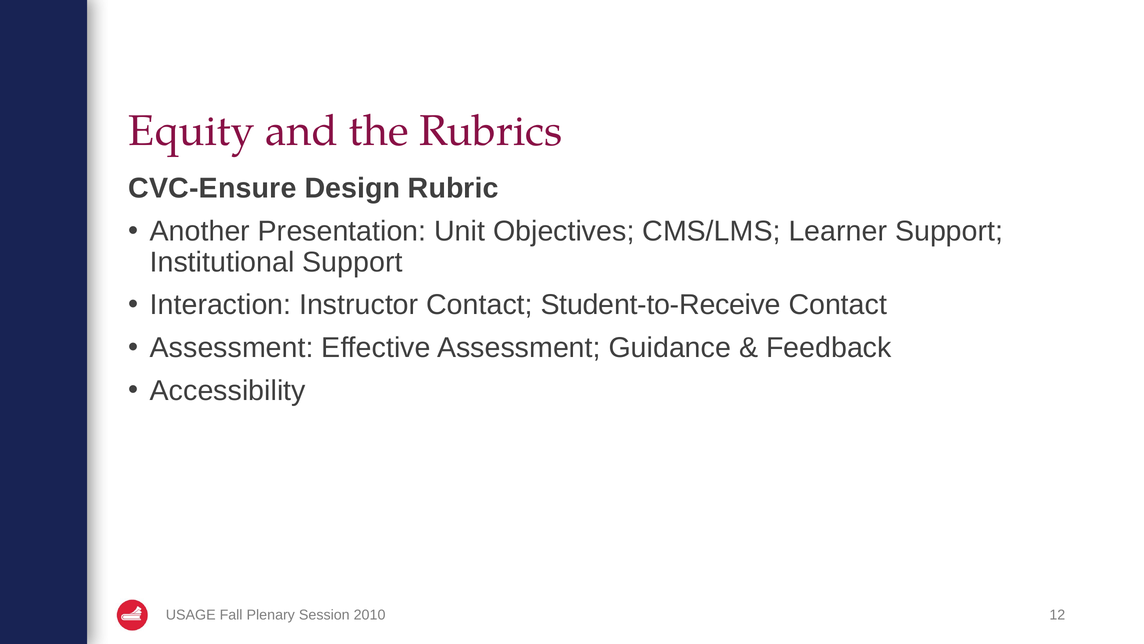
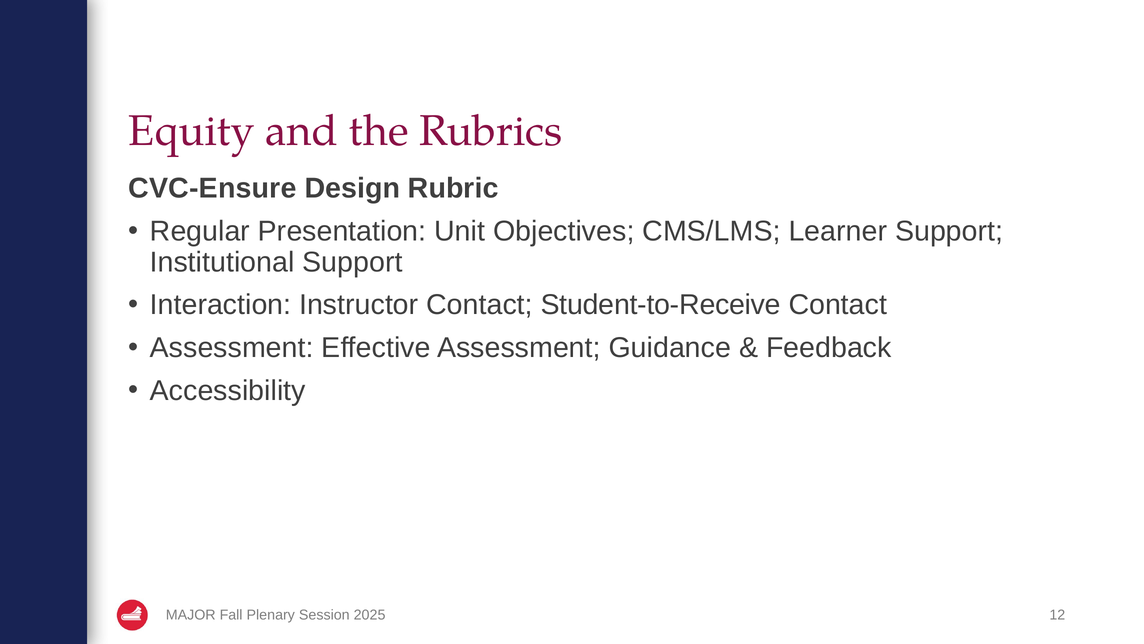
Another: Another -> Regular (200, 231)
USAGE: USAGE -> MAJOR (191, 615)
2010: 2010 -> 2025 (370, 615)
